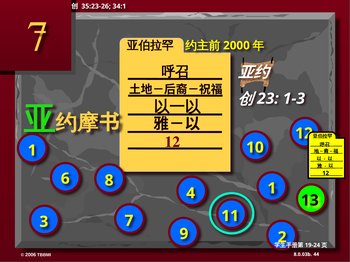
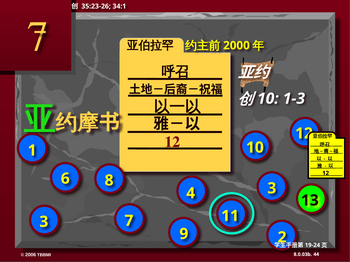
23: 23 -> 10 (268, 99)
4 1: 1 -> 3 (272, 189)
